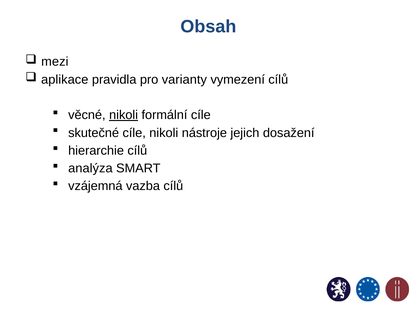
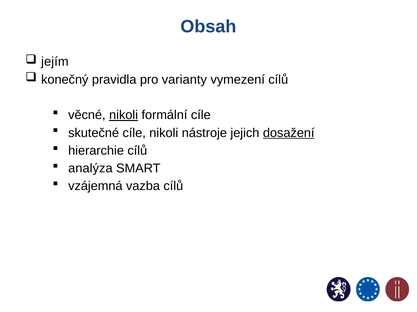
mezi: mezi -> jejím (55, 62)
aplikace: aplikace -> konečný (65, 80)
dosažení underline: none -> present (289, 133)
